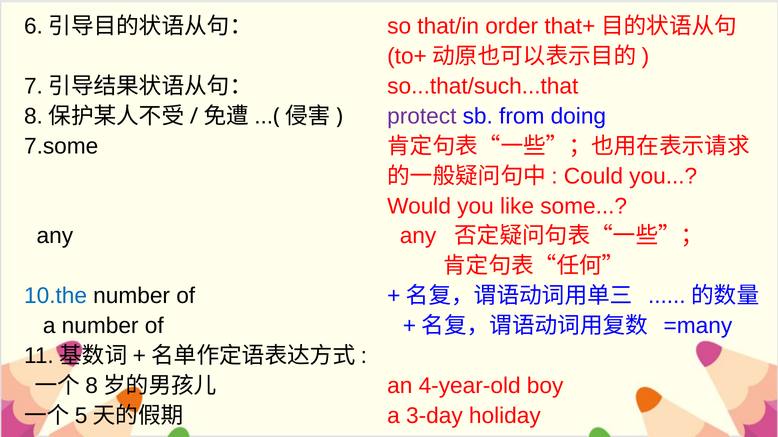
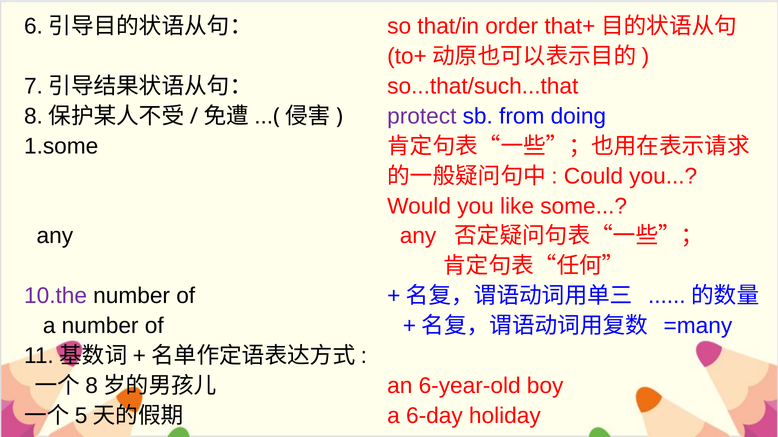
7.some: 7.some -> 1.some (61, 146)
10.the colour: blue -> purple (56, 296)
4-year-old: 4-year-old -> 6-year-old (470, 386)
3-day: 3-day -> 6-day (434, 416)
